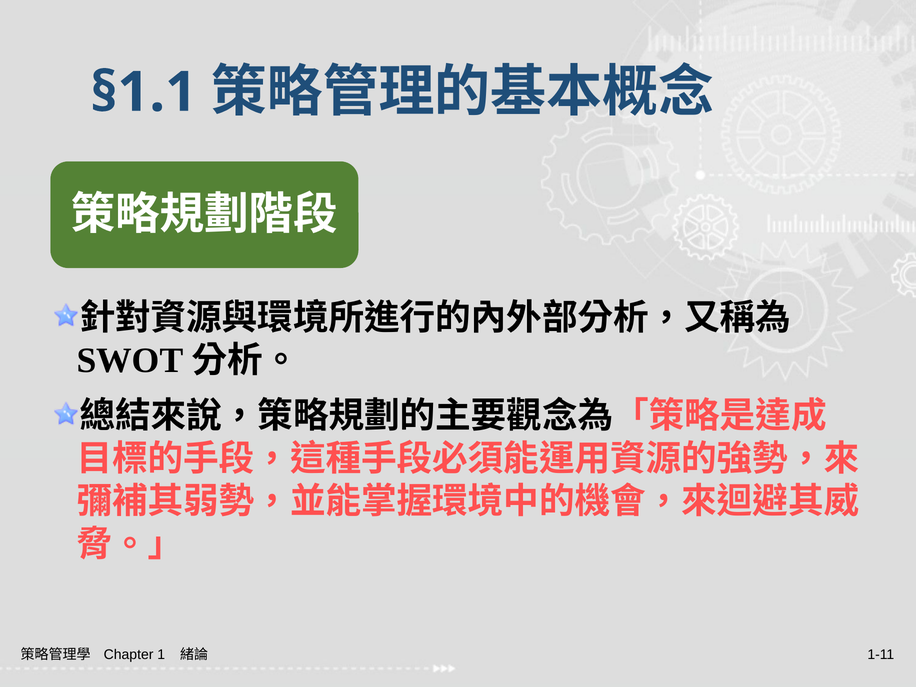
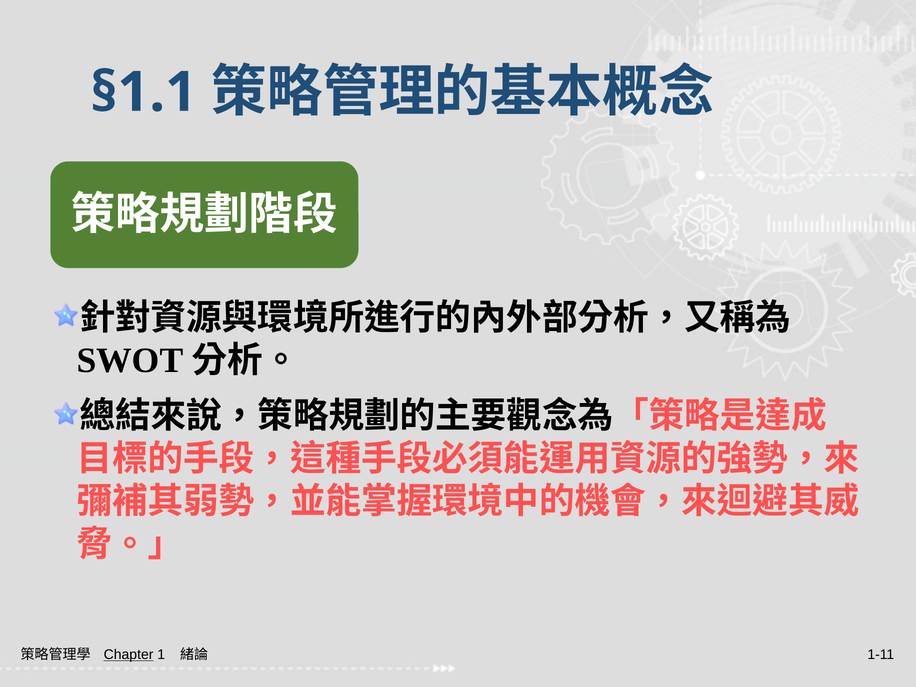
Chapter underline: none -> present (129, 655)
